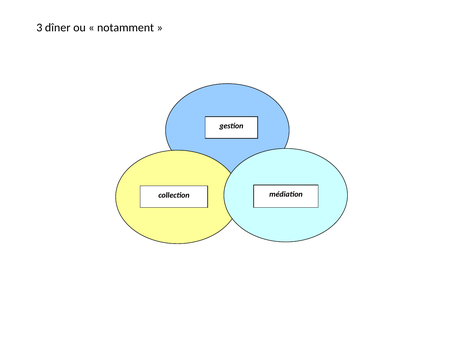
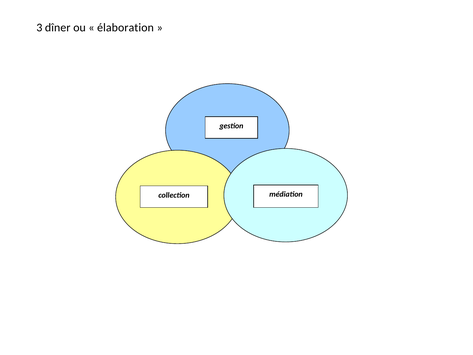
notamment: notamment -> élaboration (125, 27)
